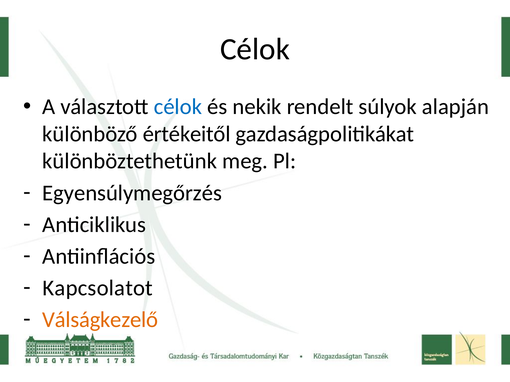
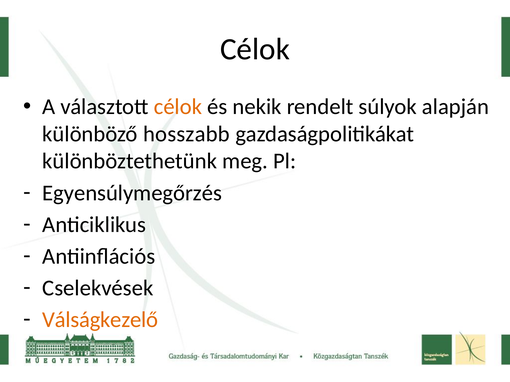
célok colour: blue -> orange (178, 107)
értékeitől: értékeitől -> hosszabb (186, 134)
Kapcsolatot: Kapcsolatot -> Cselekvések (98, 288)
